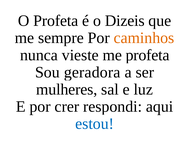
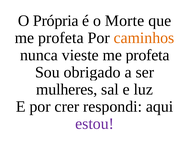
O Profeta: Profeta -> Própria (56, 21)
Dizeis: Dizeis -> Morte (125, 21)
sempre: sempre -> profeta (61, 38)
geradora: geradora -> obrigado (92, 72)
estou colour: blue -> purple (95, 123)
